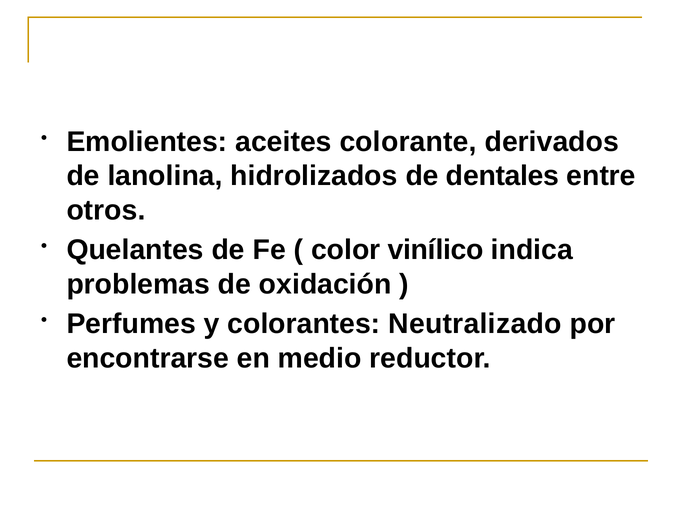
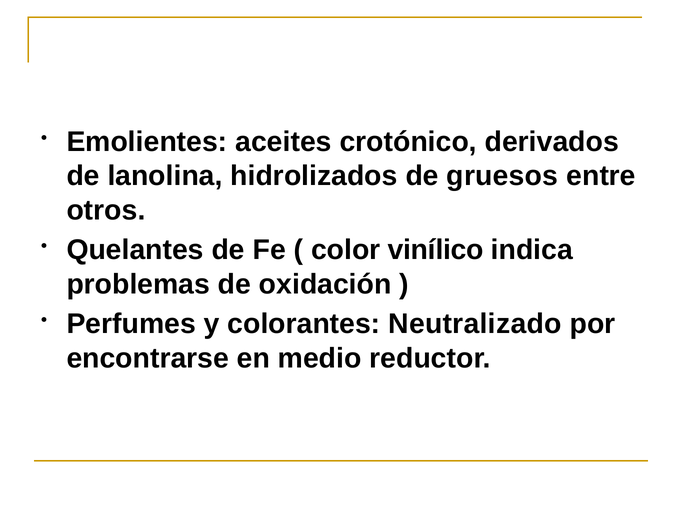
colorante: colorante -> crotónico (408, 142)
dentales: dentales -> gruesos (502, 176)
